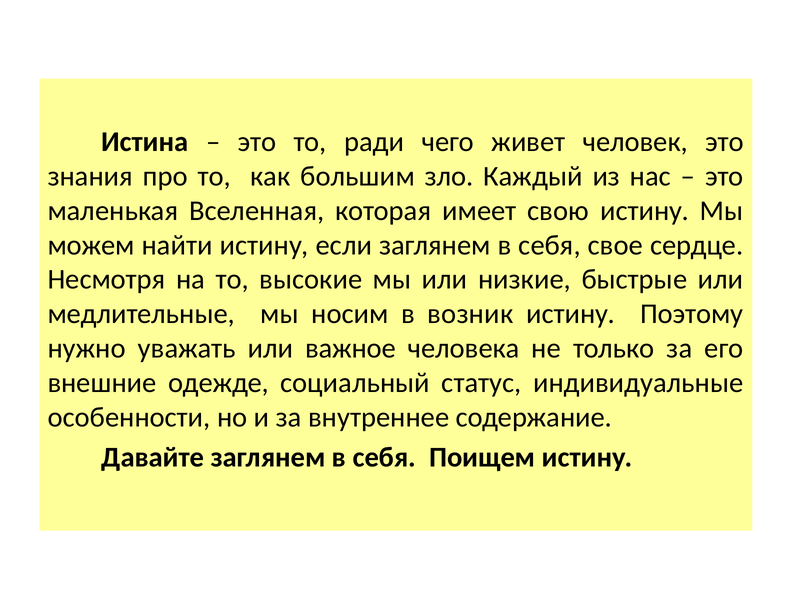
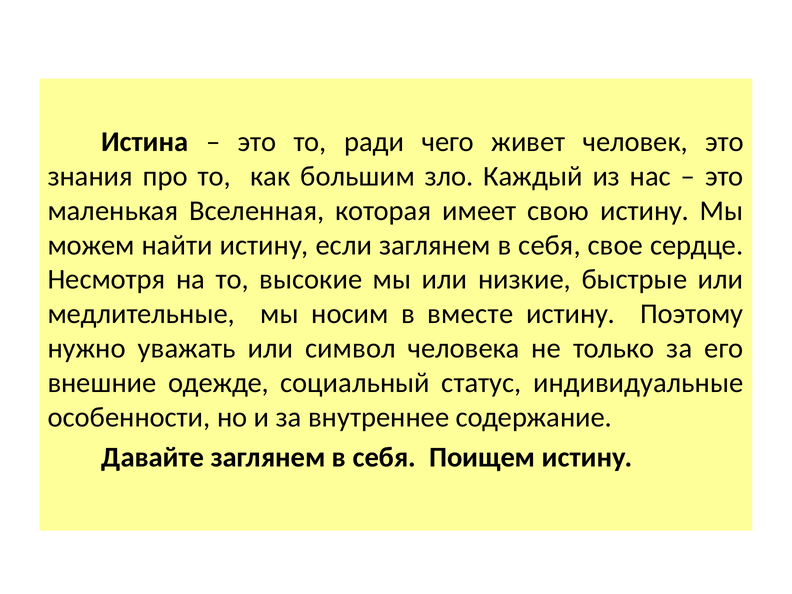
возник: возник -> вместе (470, 314)
важное: важное -> символ (351, 348)
